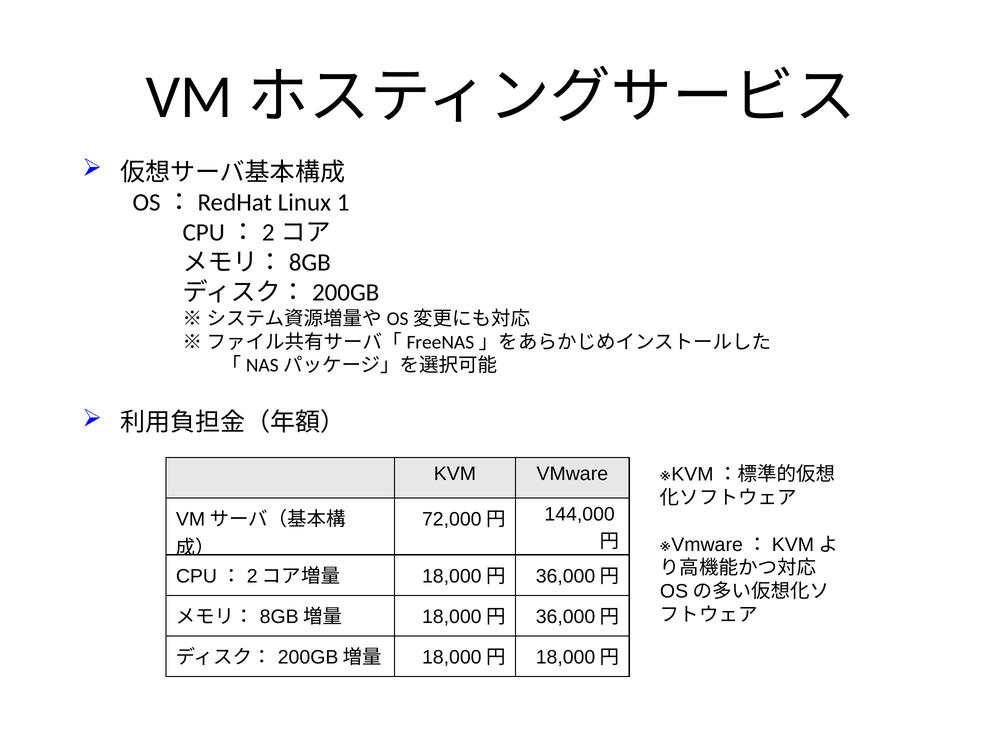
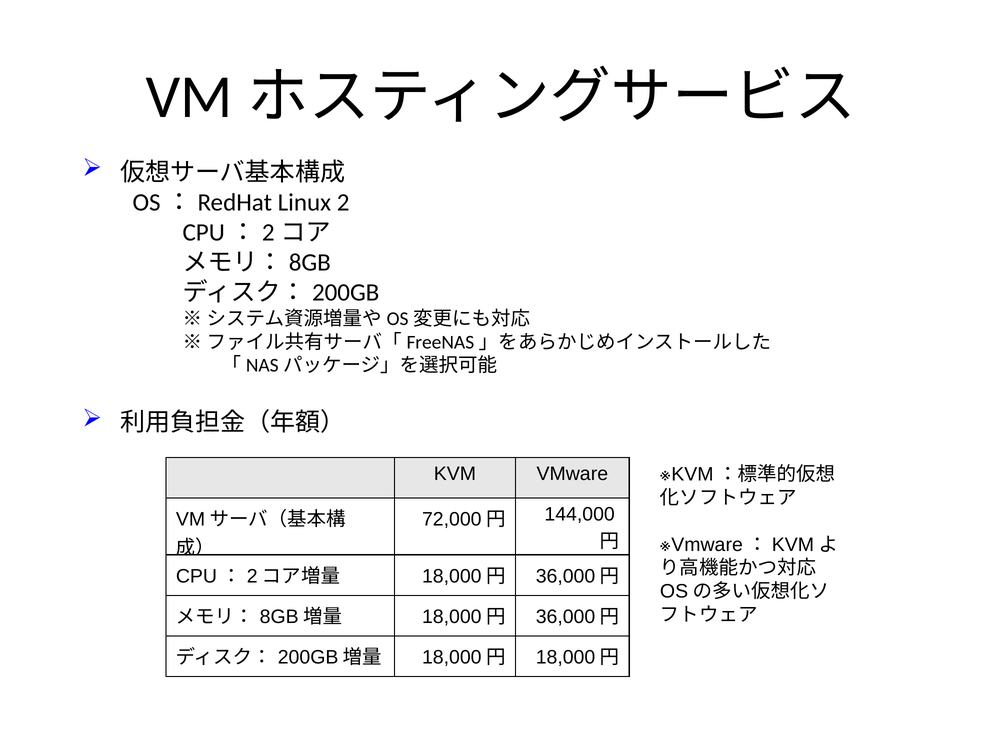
1: 1 -> 2 (343, 202)
